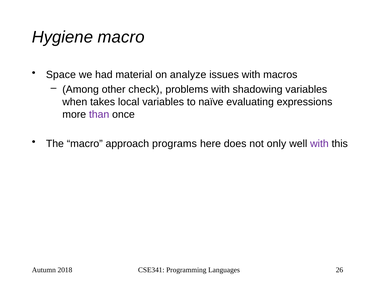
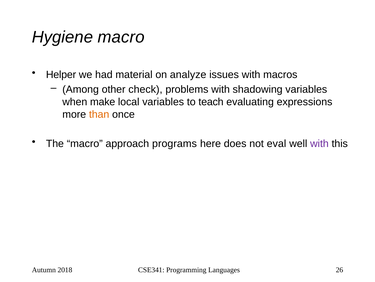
Space: Space -> Helper (61, 74)
takes: takes -> make (103, 102)
naïve: naïve -> teach (211, 102)
than colour: purple -> orange (99, 114)
only: only -> eval (277, 143)
